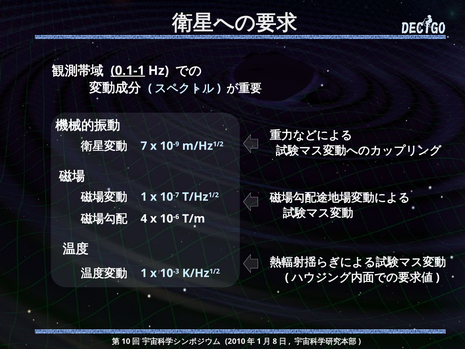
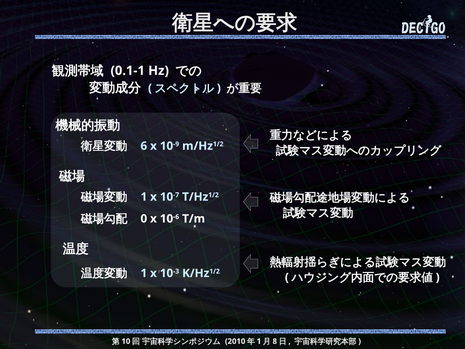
0.1-1 underline: present -> none (128, 71)
7: 7 -> 6 (144, 146)
4: 4 -> 0 (144, 219)
